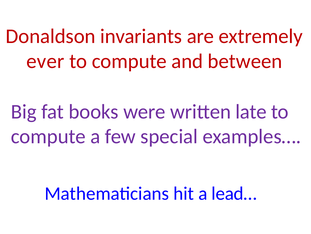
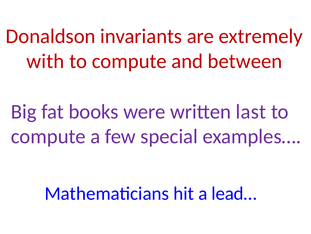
ever: ever -> with (45, 61)
late: late -> last (251, 111)
